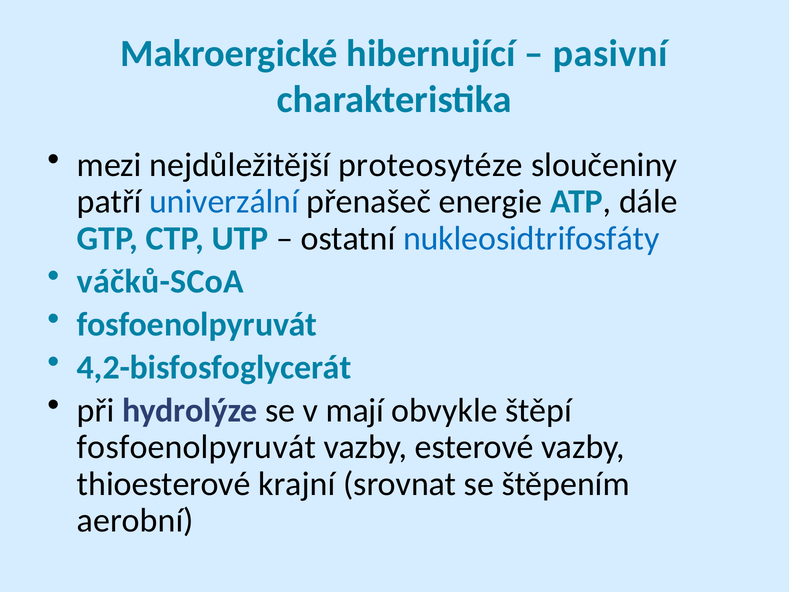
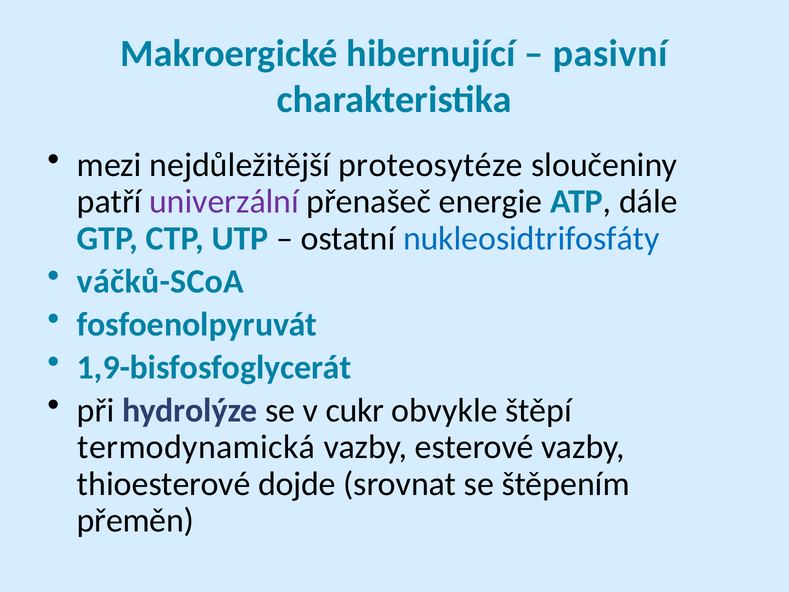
univerzální colour: blue -> purple (224, 202)
4,2-bisfosfoglycerát: 4,2-bisfosfoglycerát -> 1,9-bisfosfoglycerát (214, 367)
mají: mají -> cukr (355, 410)
fosfoenolpyruvát: fosfoenolpyruvát -> termodynamická (196, 447)
krajní: krajní -> dojde (297, 484)
aerobní: aerobní -> přeměn (135, 520)
